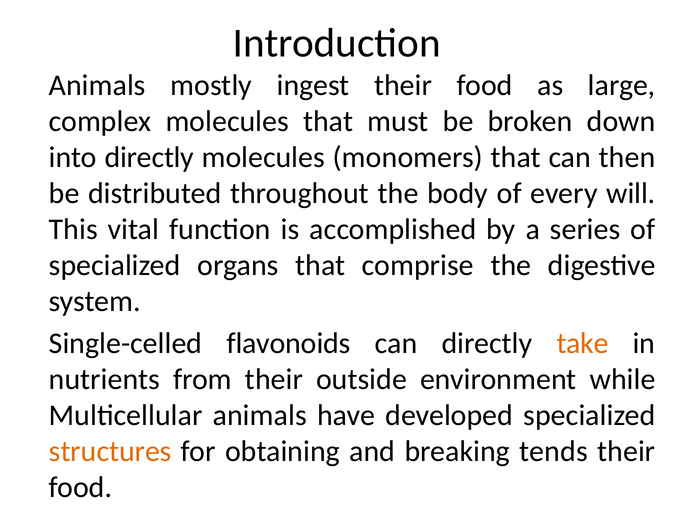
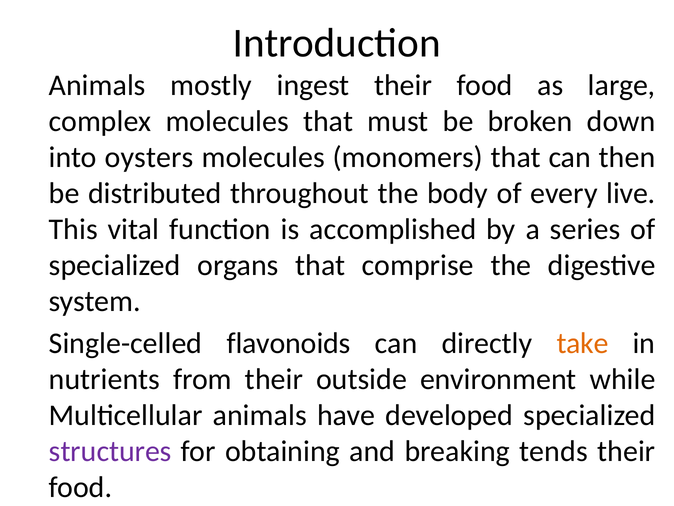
into directly: directly -> oysters (149, 157)
will: will -> live (631, 193)
structures colour: orange -> purple (110, 451)
